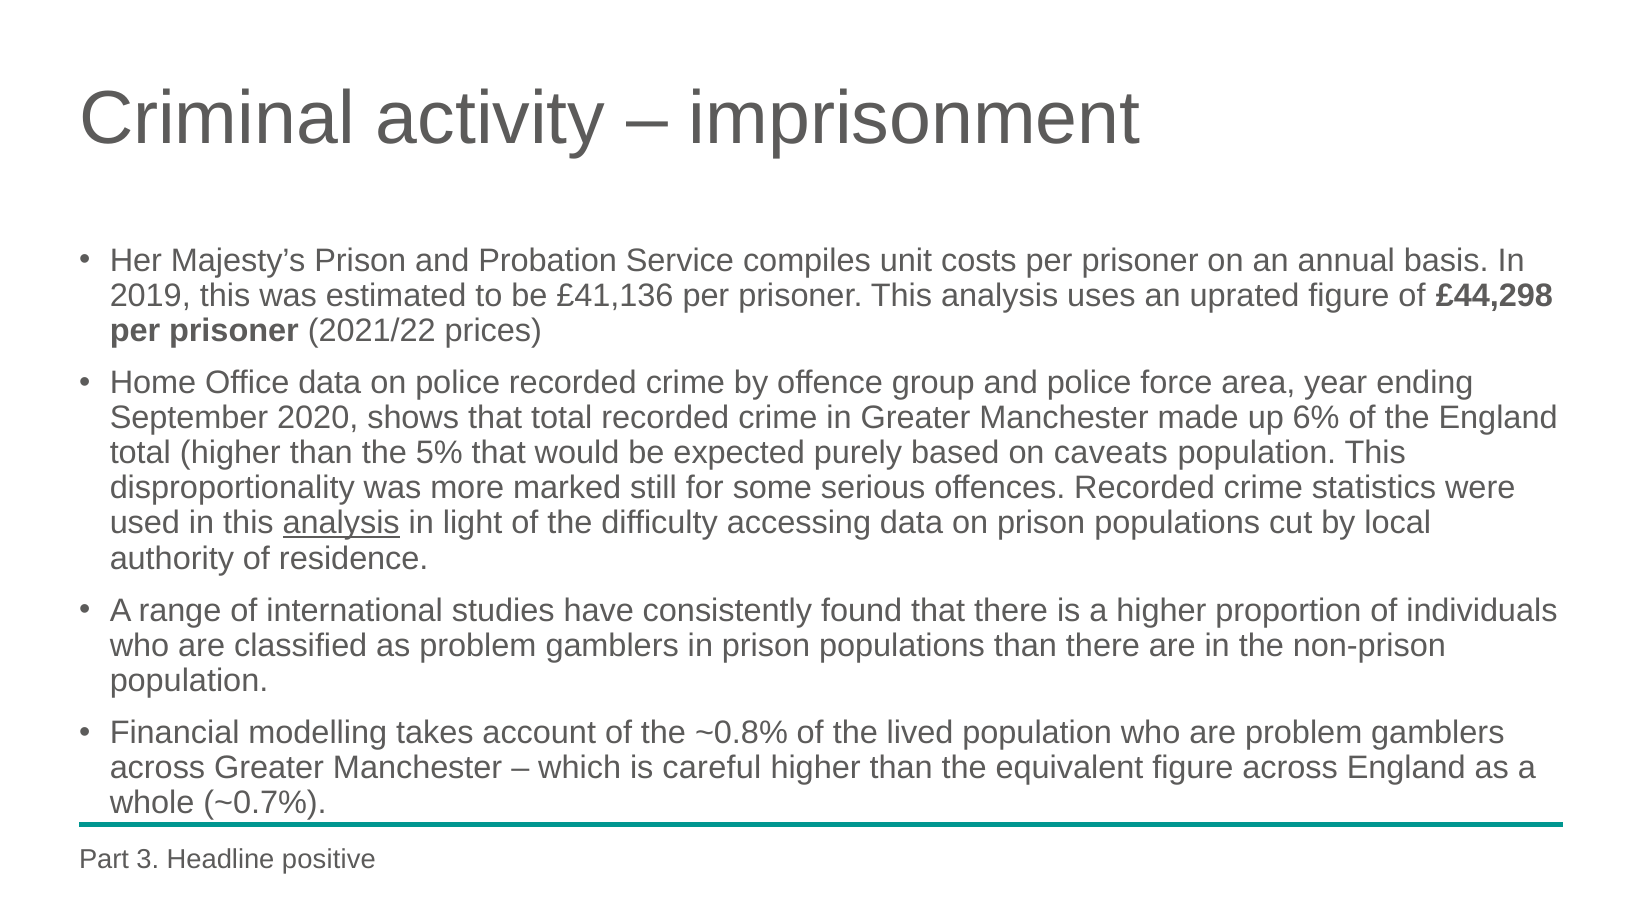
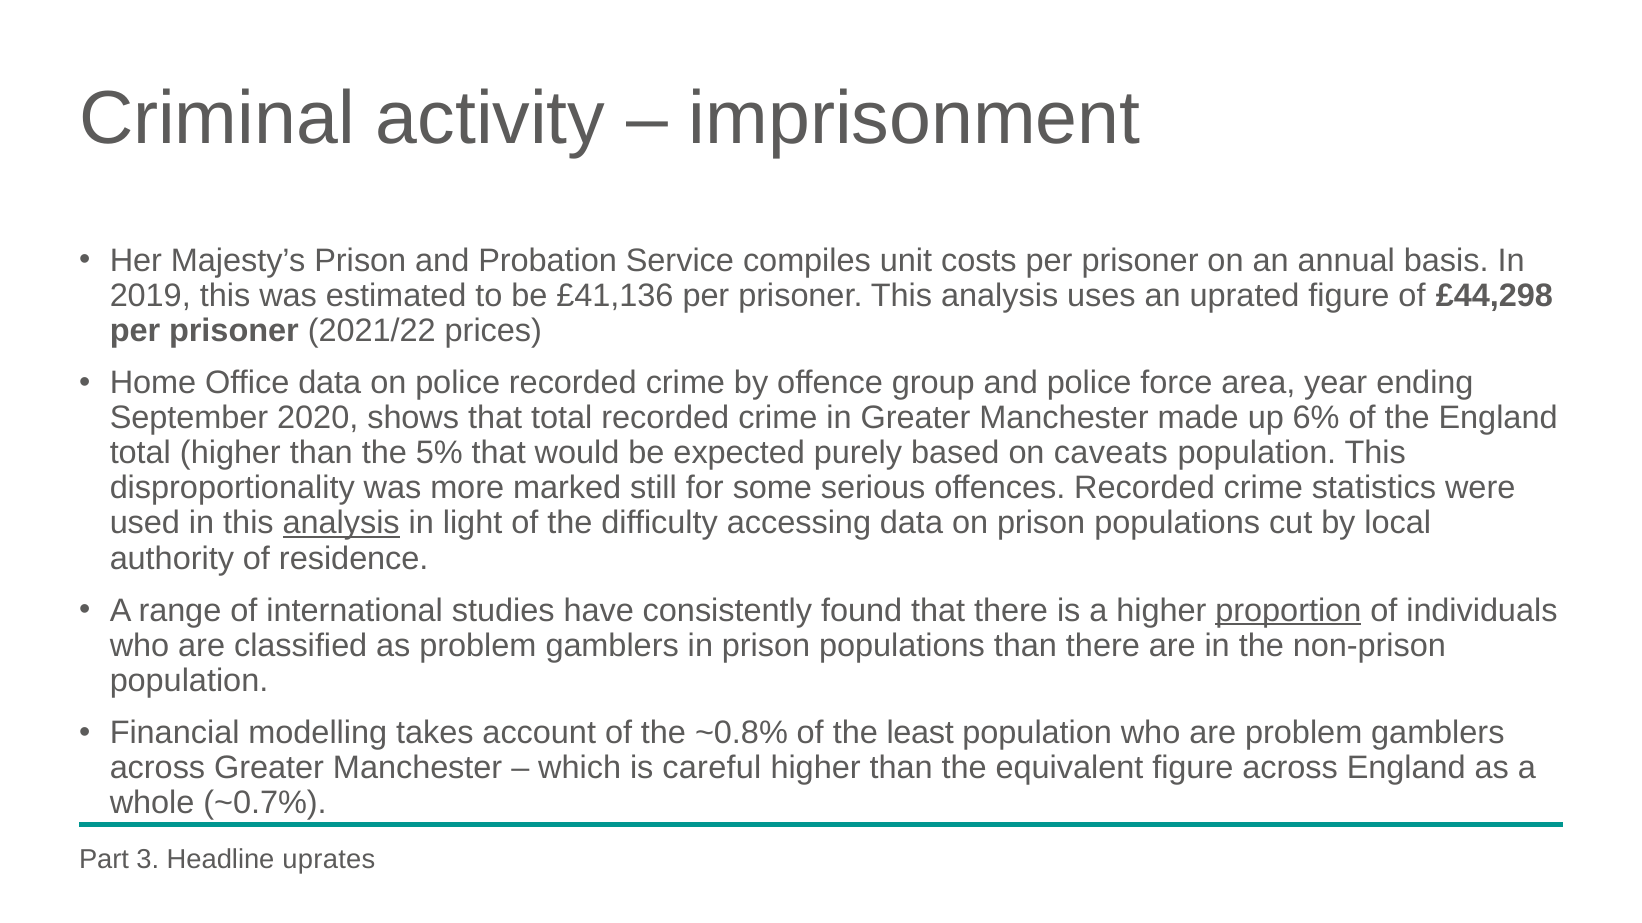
proportion underline: none -> present (1288, 611)
lived: lived -> least (920, 733)
positive: positive -> uprates (329, 860)
